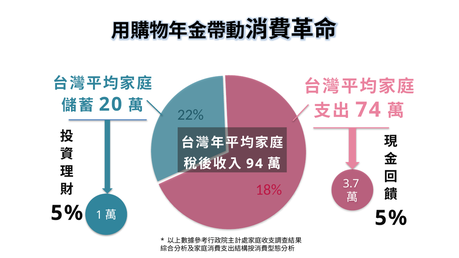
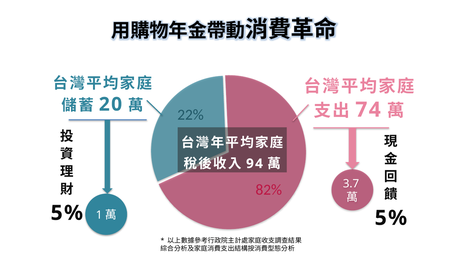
18%: 18% -> 82% (269, 190)
